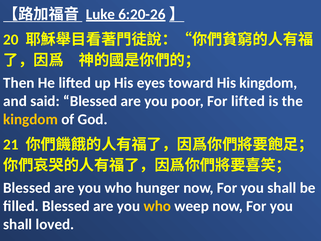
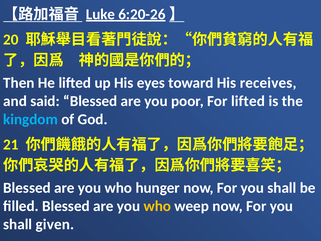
His kingdom: kingdom -> receives (268, 83)
kingdom colour: yellow -> light blue (31, 119)
loved: loved -> given (55, 224)
